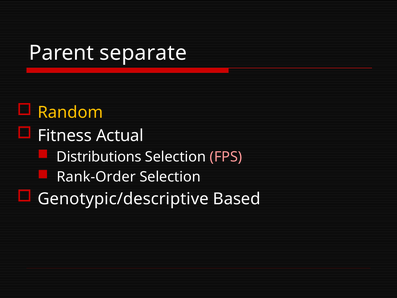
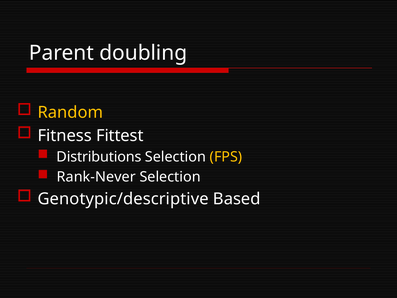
separate: separate -> doubling (143, 53)
Actual: Actual -> Fittest (120, 135)
FPS colour: pink -> yellow (226, 157)
Rank-Order: Rank-Order -> Rank-Never (96, 177)
